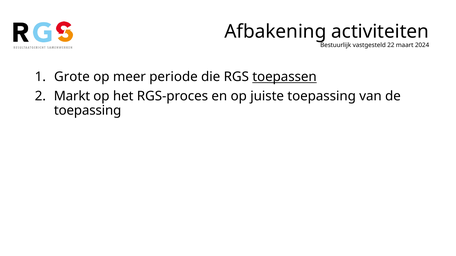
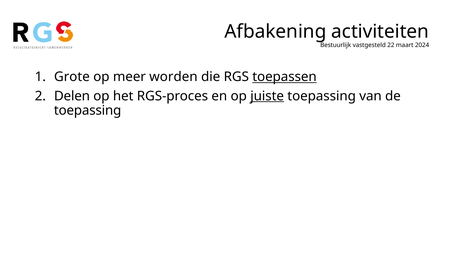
periode: periode -> worden (173, 77)
Markt: Markt -> Delen (72, 96)
juiste underline: none -> present (267, 96)
